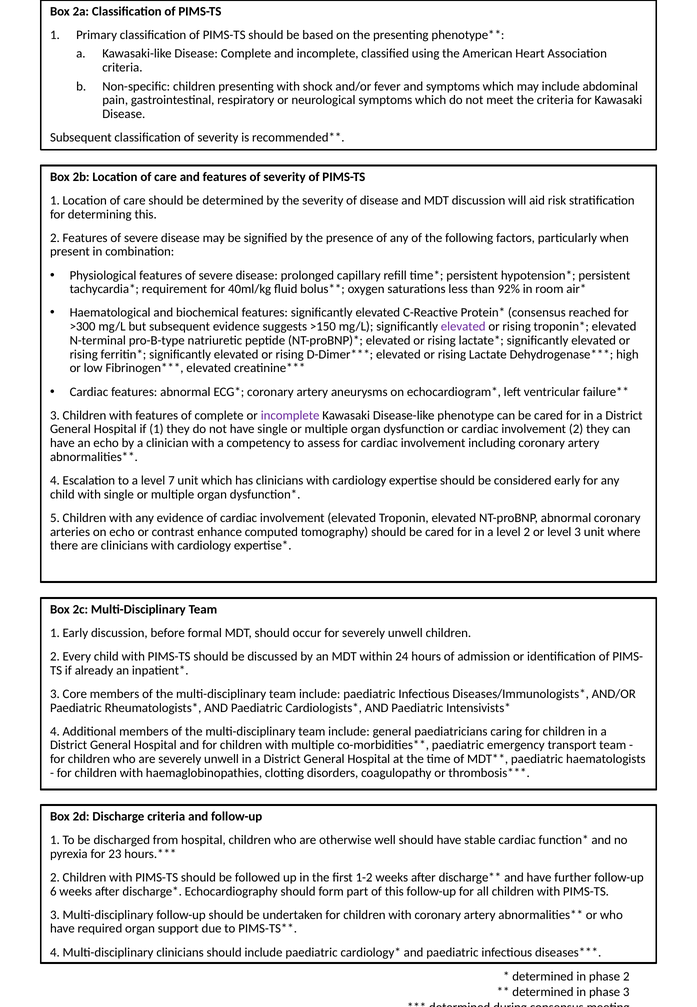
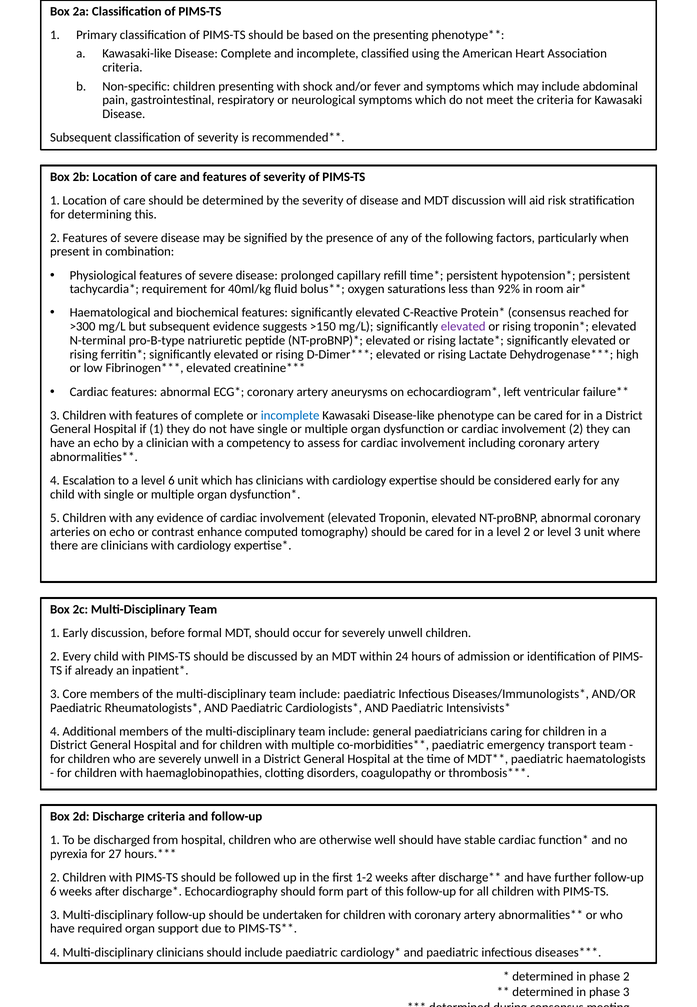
incomplete colour: purple -> blue (290, 415)
level 7: 7 -> 6 (171, 480)
23: 23 -> 27 (115, 854)
